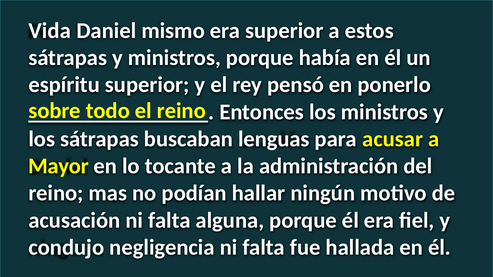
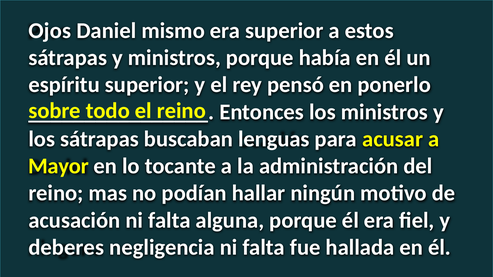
Vida: Vida -> Ojos (50, 31)
condujo: condujo -> deberes (66, 248)
